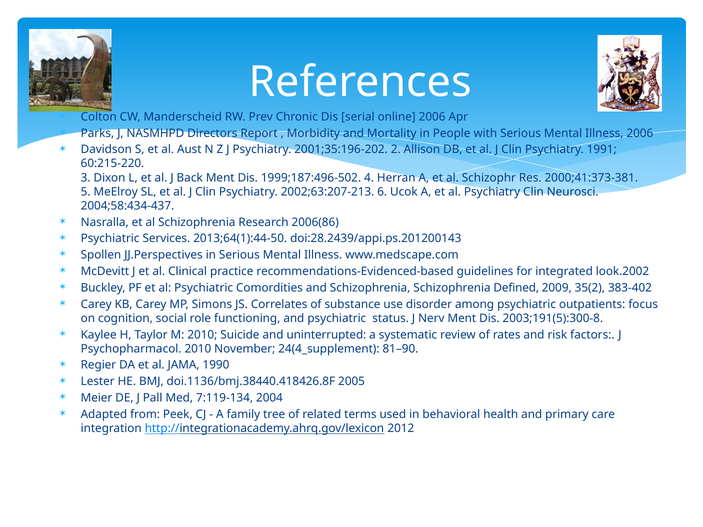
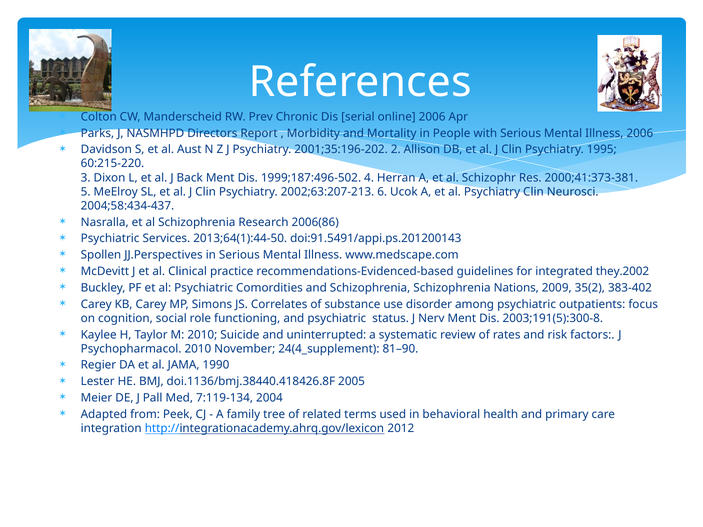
1991: 1991 -> 1995 (602, 150)
doi:28.2439/appi.ps.201200143: doi:28.2439/appi.ps.201200143 -> doi:91.5491/appi.ps.201200143 (376, 239)
look.2002: look.2002 -> they.2002 (622, 272)
Defined: Defined -> Nations (516, 288)
